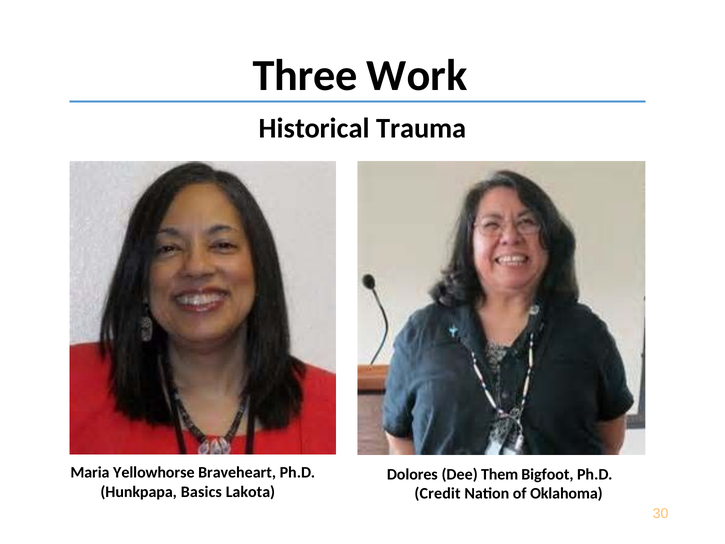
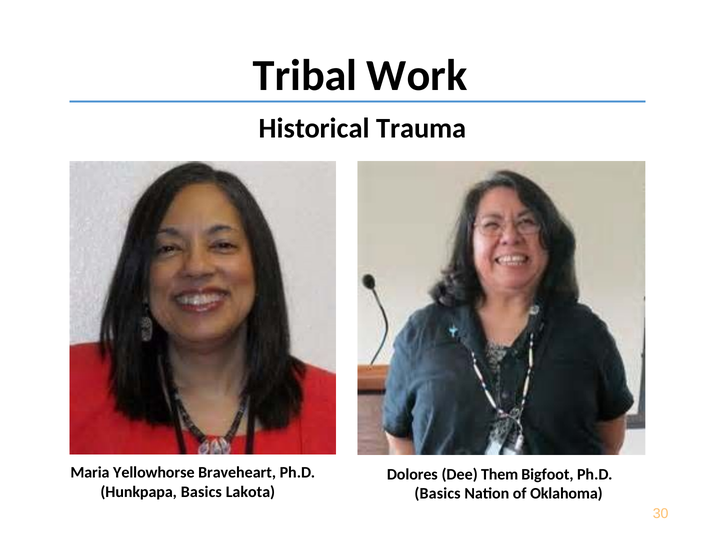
Three: Three -> Tribal (305, 75)
Credit: Credit -> Basics (438, 493)
